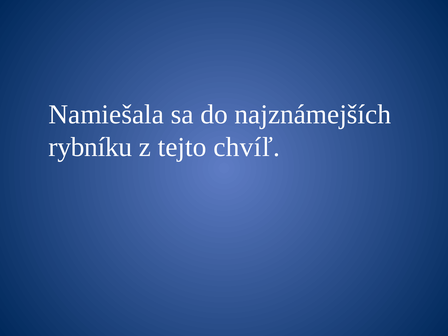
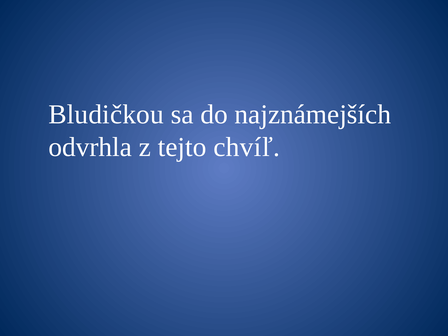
Namiešala: Namiešala -> Bludičkou (106, 114)
rybníku: rybníku -> odvrhla (90, 147)
